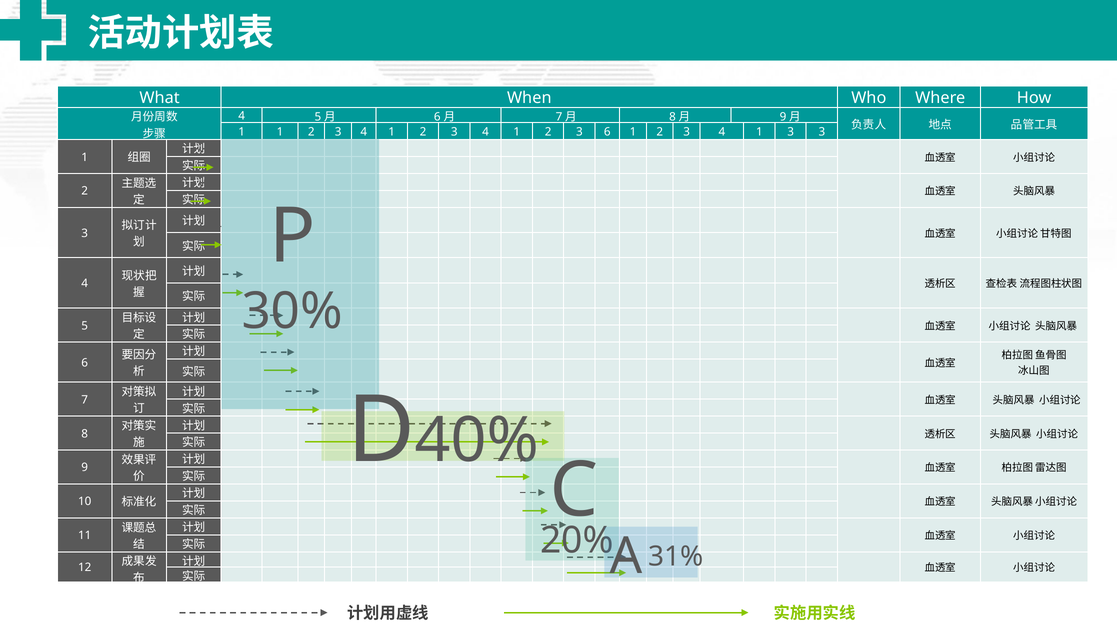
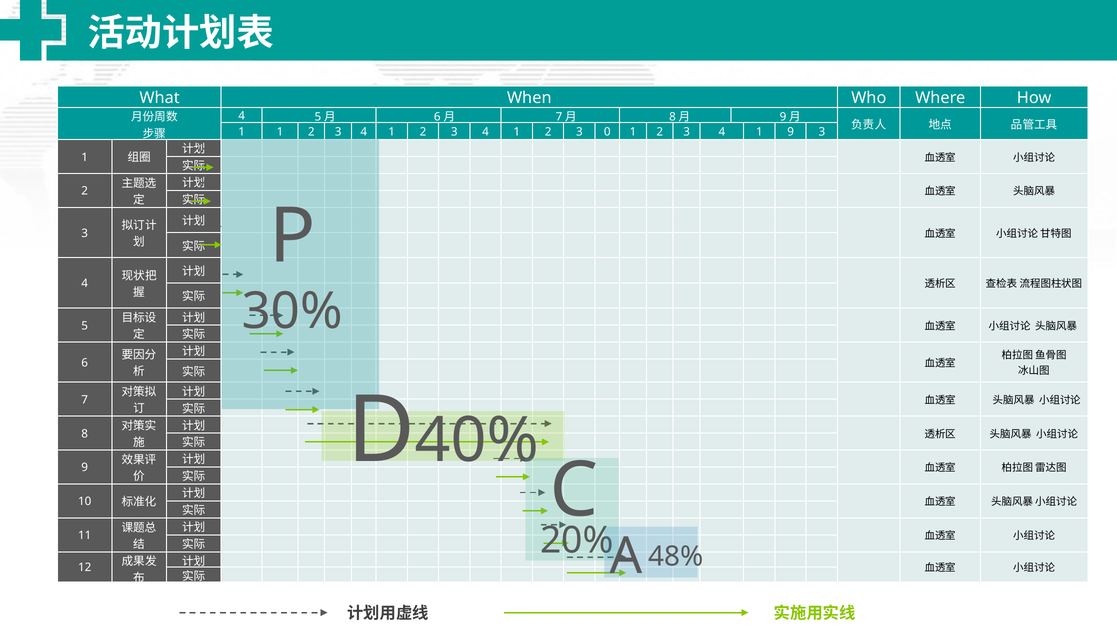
3 6: 6 -> 0 (607, 132)
1 3: 3 -> 9 (791, 132)
31%: 31% -> 48% (676, 557)
